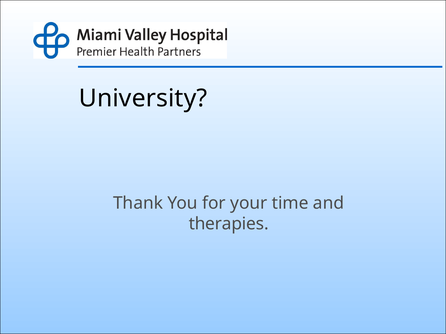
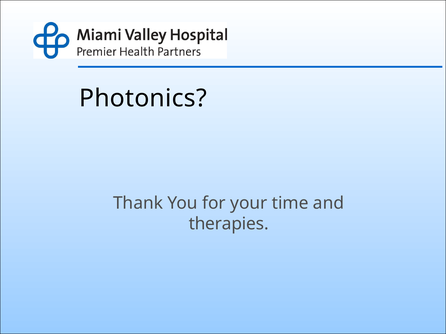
University: University -> Photonics (143, 98)
